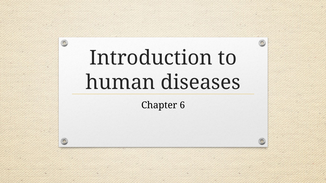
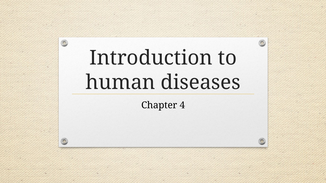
6: 6 -> 4 (182, 105)
